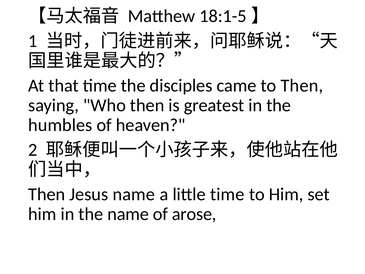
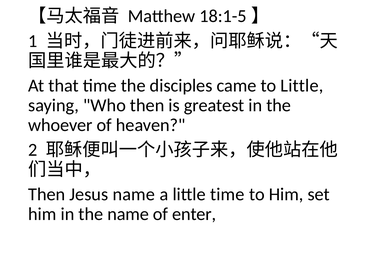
to Then: Then -> Little (302, 85)
humbles: humbles -> whoever (60, 125)
arose: arose -> enter (194, 214)
